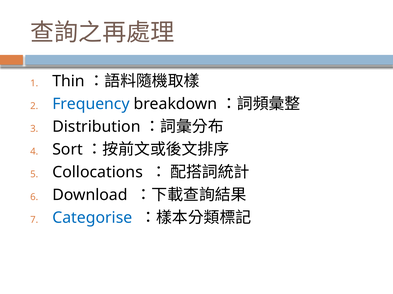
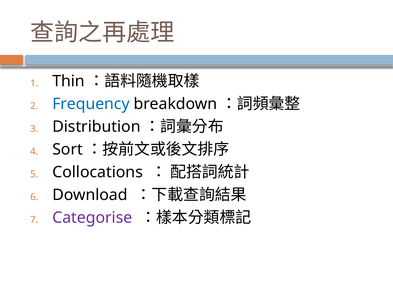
Categorise colour: blue -> purple (92, 218)
